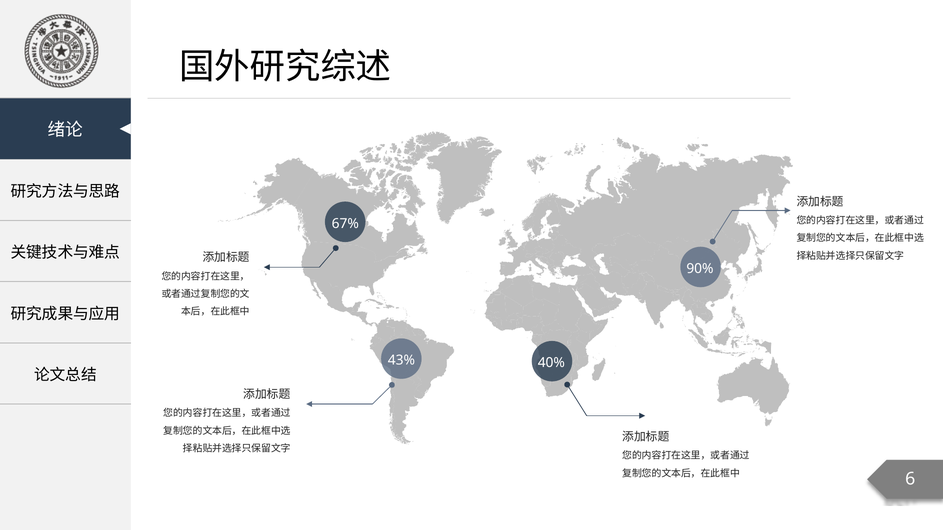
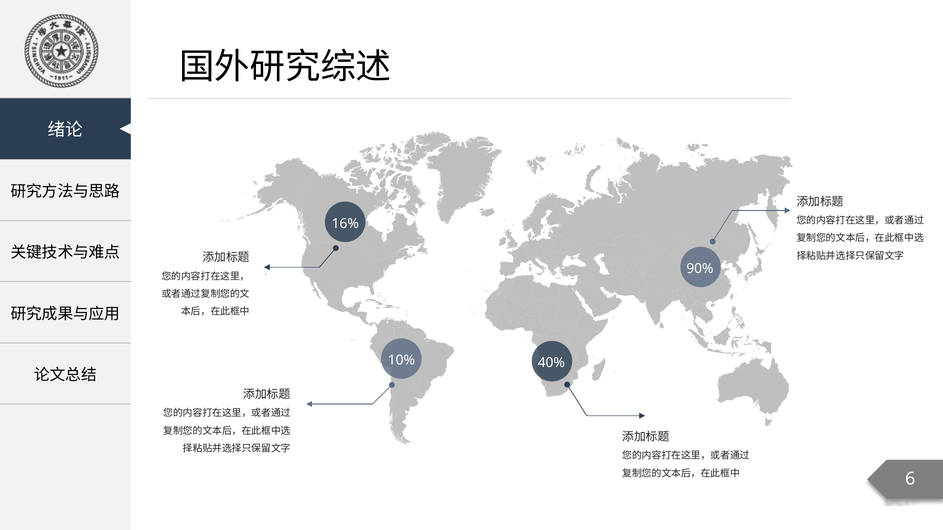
67%: 67% -> 16% (345, 224)
43%: 43% -> 10% (401, 361)
